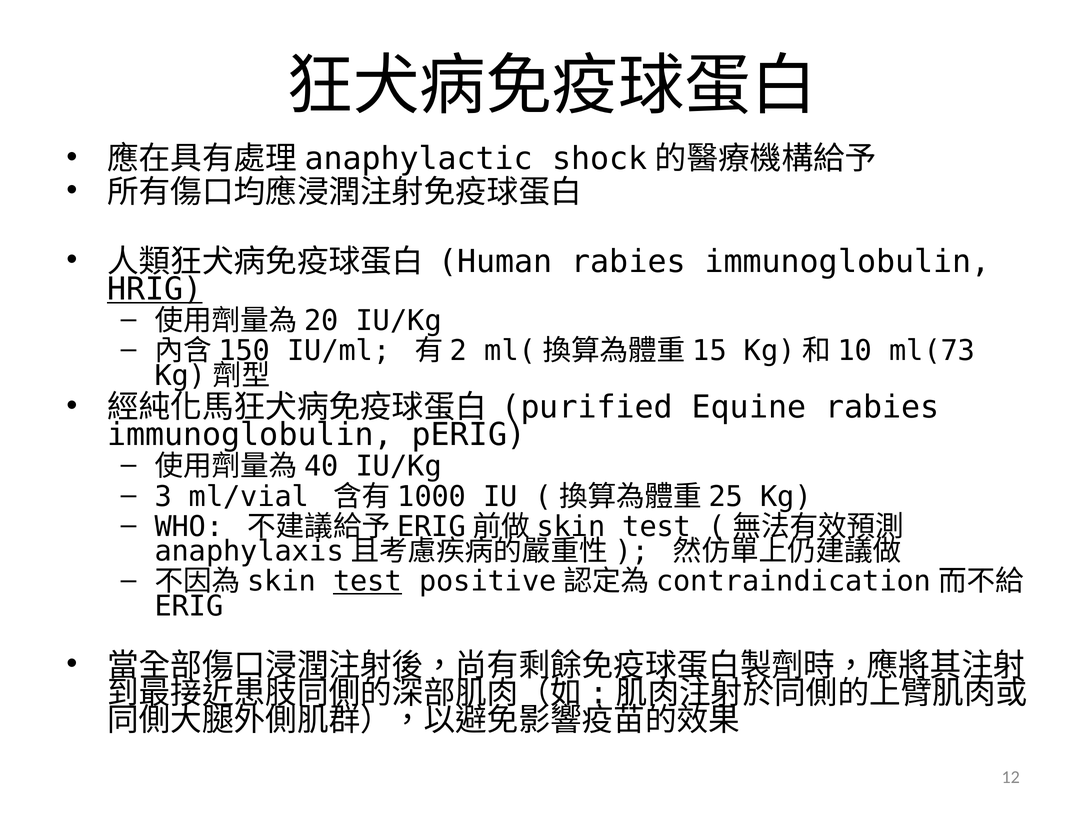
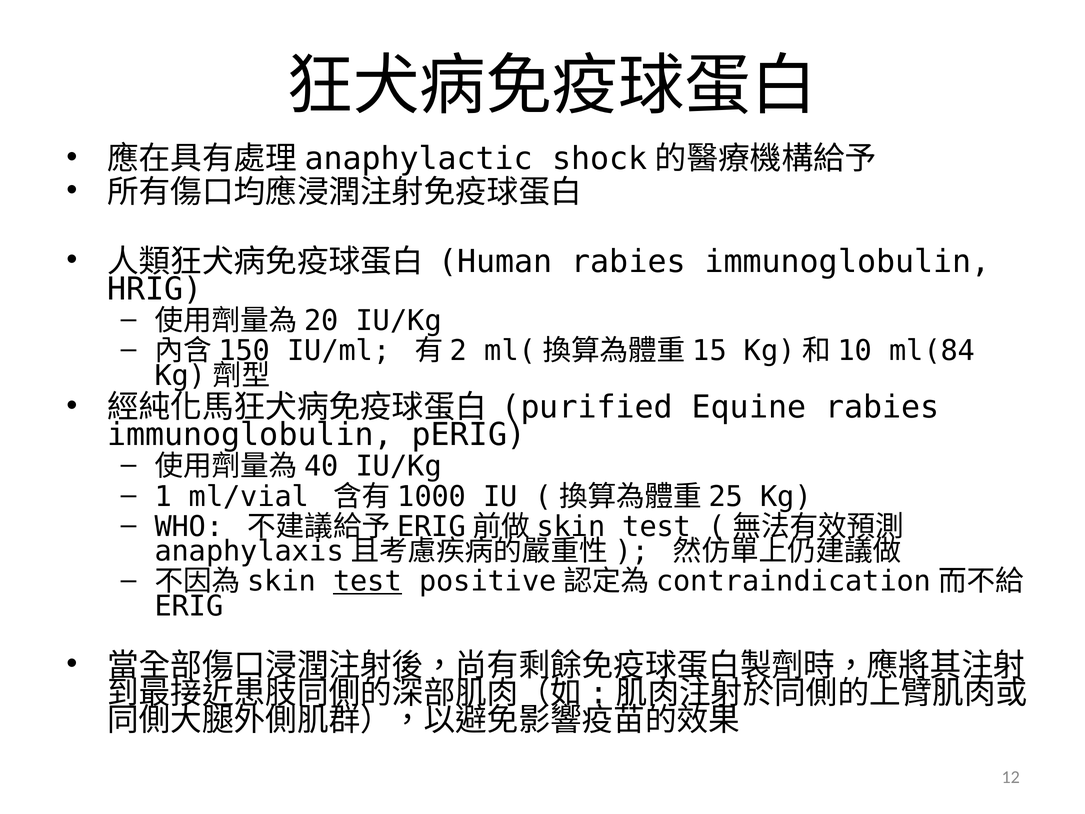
HRIG underline: present -> none (155, 289)
ml(73: ml(73 -> ml(84 (932, 351)
3: 3 -> 1 (163, 496)
